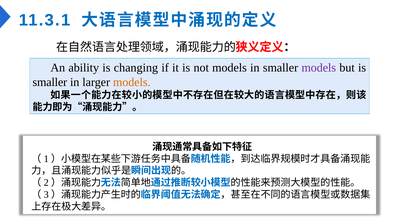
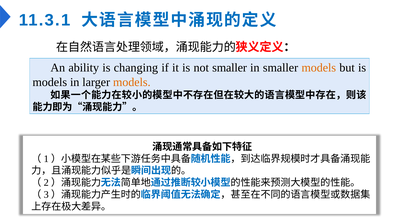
not models: models -> smaller (230, 68)
models colour: purple -> orange (319, 68)
smaller: smaller -> models (50, 82)
